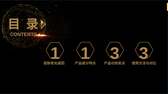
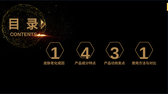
1 1: 1 -> 4 (85, 54)
3 3: 3 -> 1 (144, 54)
